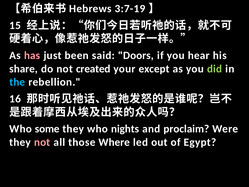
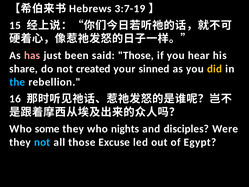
said Doors: Doors -> Those (136, 55)
except: except -> sinned (154, 69)
did colour: light green -> yellow (215, 69)
proclaim: proclaim -> disciples (186, 129)
not colour: pink -> light blue (42, 142)
Where: Where -> Excuse (114, 142)
